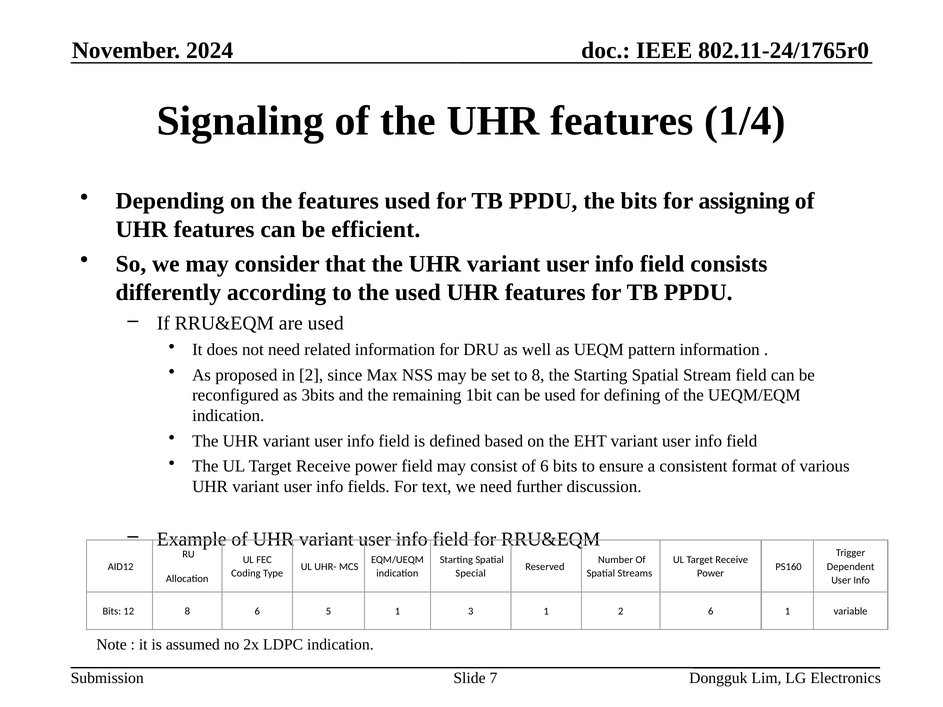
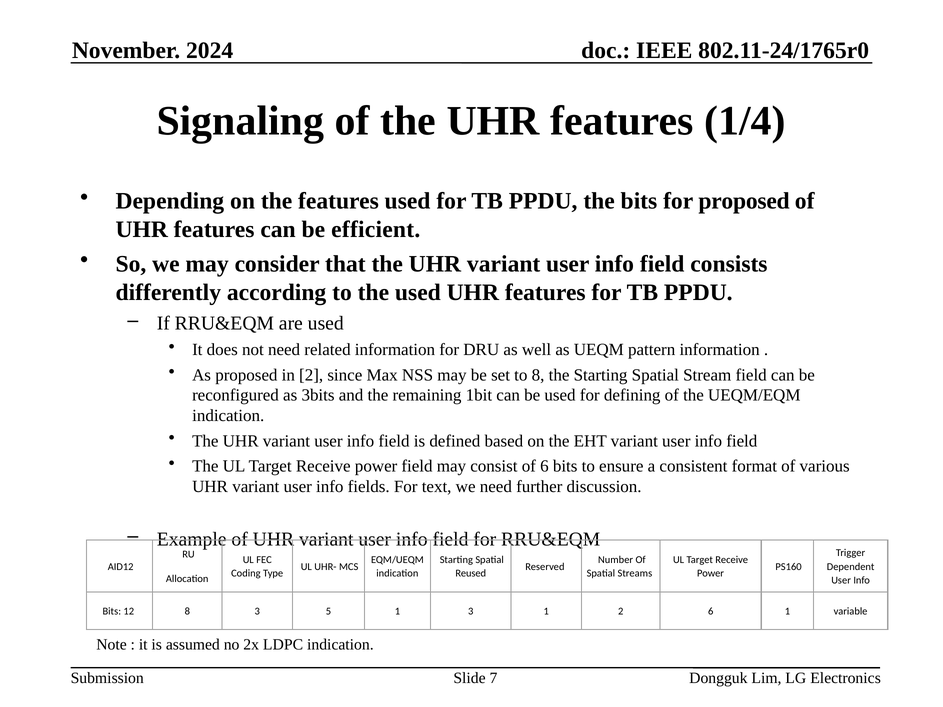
for assigning: assigning -> proposed (744, 201)
Special: Special -> Reused (471, 574)
8 6: 6 -> 3 (257, 611)
